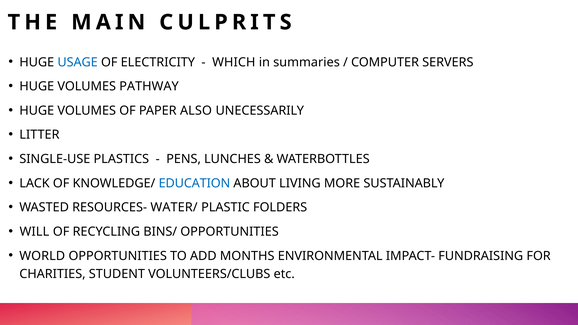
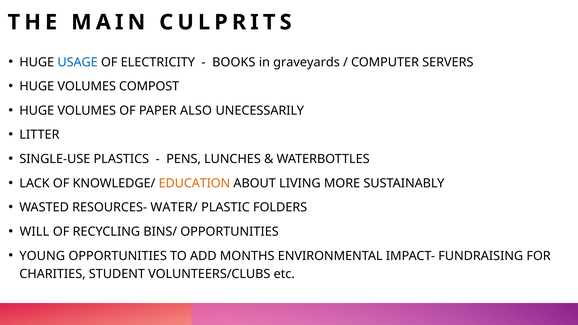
WHICH: WHICH -> BOOKS (234, 62)
summaries: summaries -> graveyards (307, 62)
PATHWAY: PATHWAY -> COMPOST (149, 86)
EDUCATION colour: blue -> orange (194, 183)
WORLD: WORLD -> YOUNG (42, 256)
